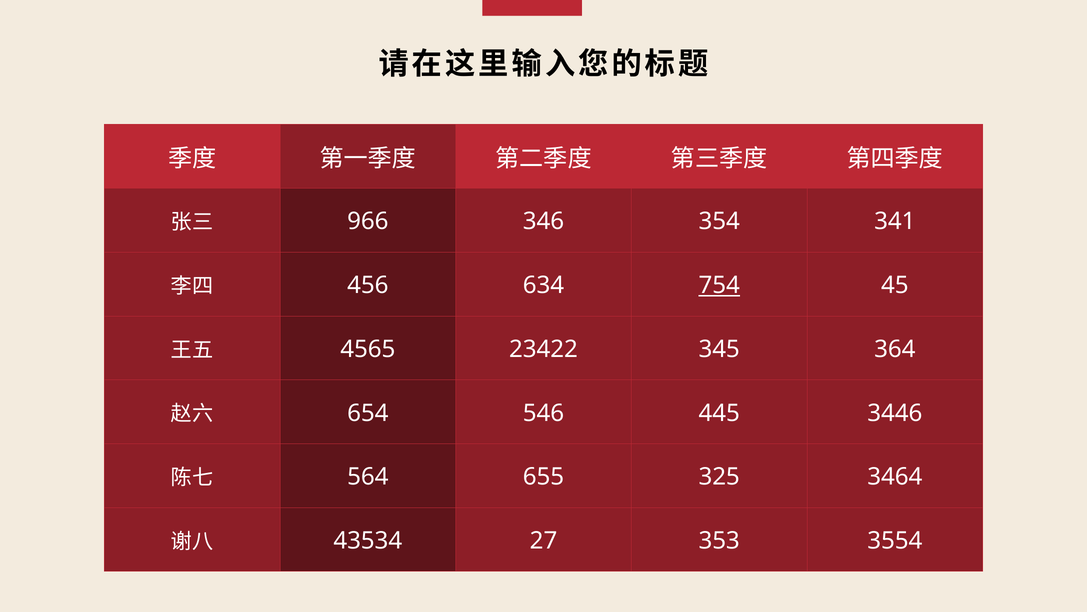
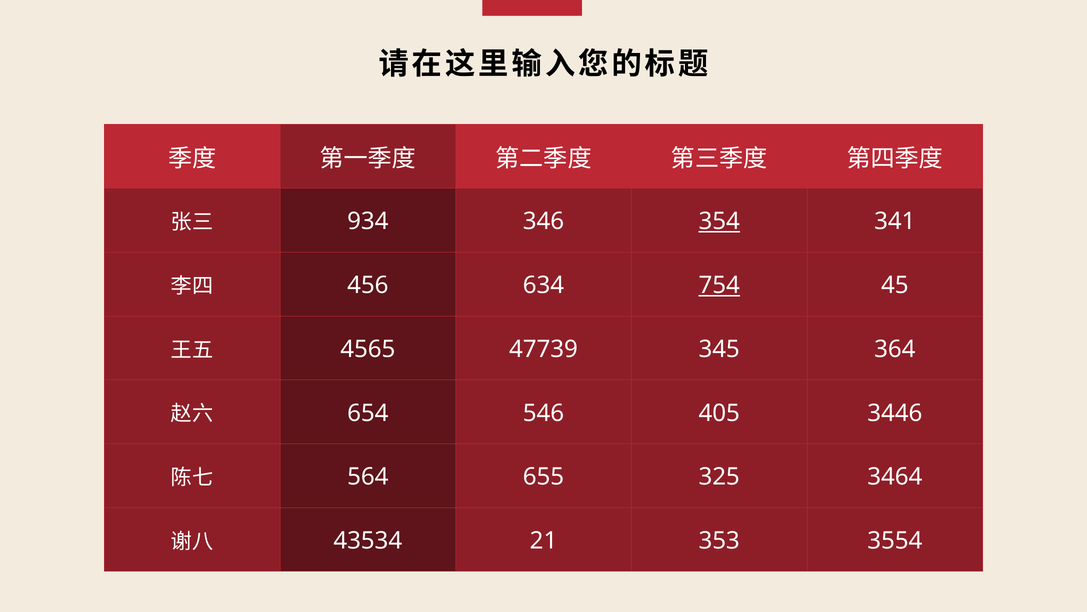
966: 966 -> 934 (368, 221)
354 underline: none -> present (719, 221)
23422: 23422 -> 47739 (543, 349)
445: 445 -> 405 (719, 413)
27: 27 -> 21 (544, 540)
